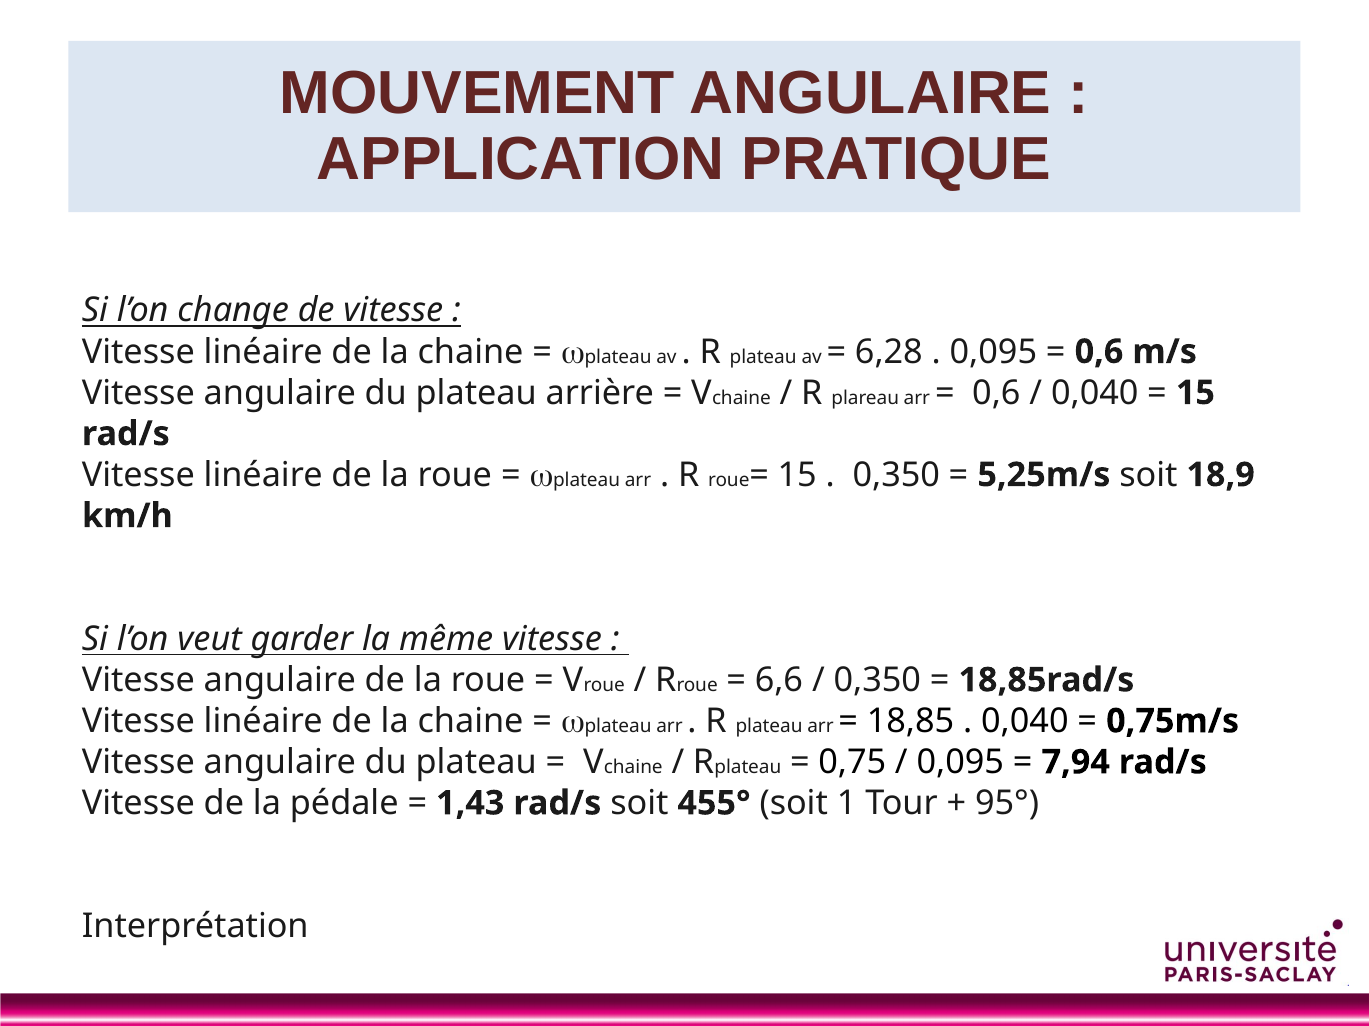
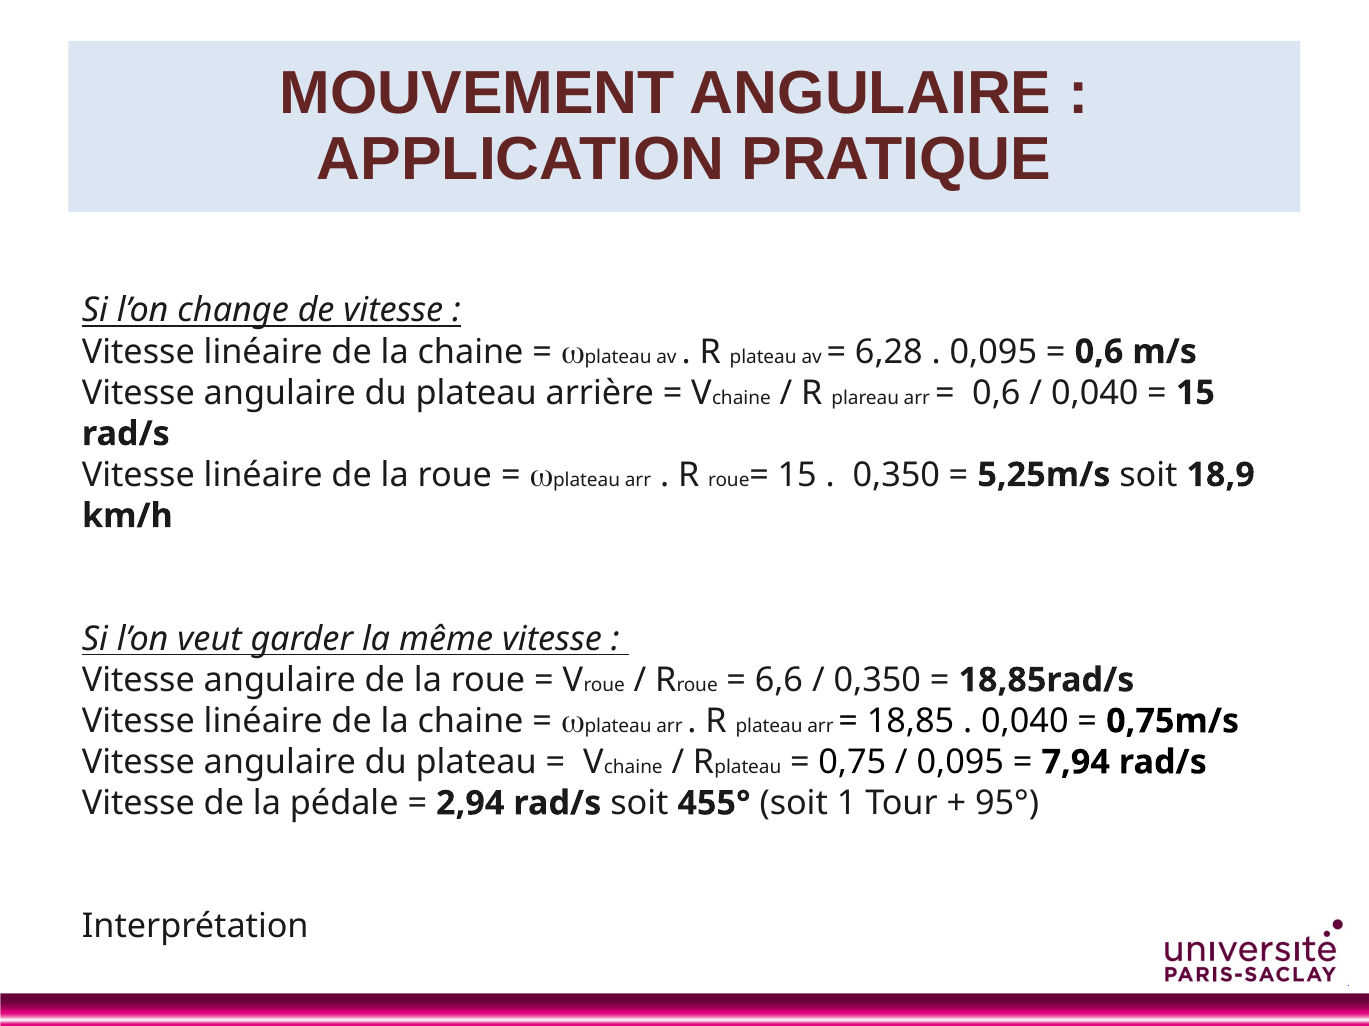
1,43: 1,43 -> 2,94 (470, 804)
